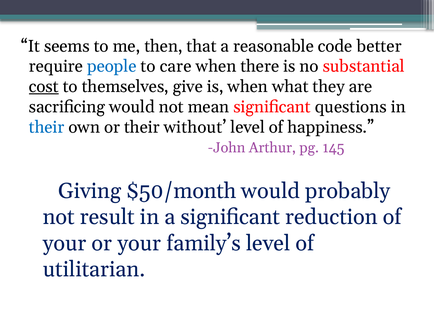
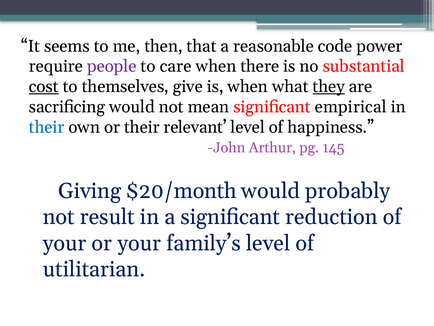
better: better -> power (379, 46)
people colour: blue -> purple (112, 66)
they underline: none -> present (329, 87)
questions: questions -> empirical (351, 107)
without: without -> relevant (195, 127)
$50/month: $50/month -> $20/month (181, 191)
